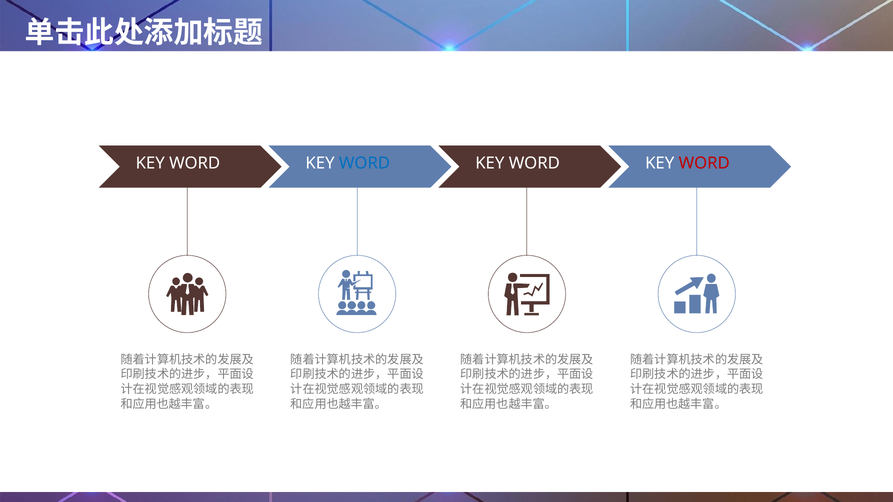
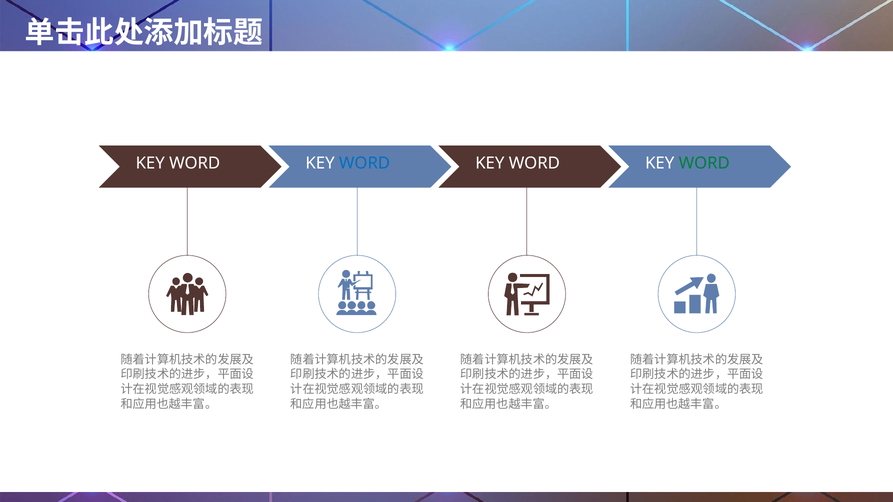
WORD colour: red -> green (704, 163)
